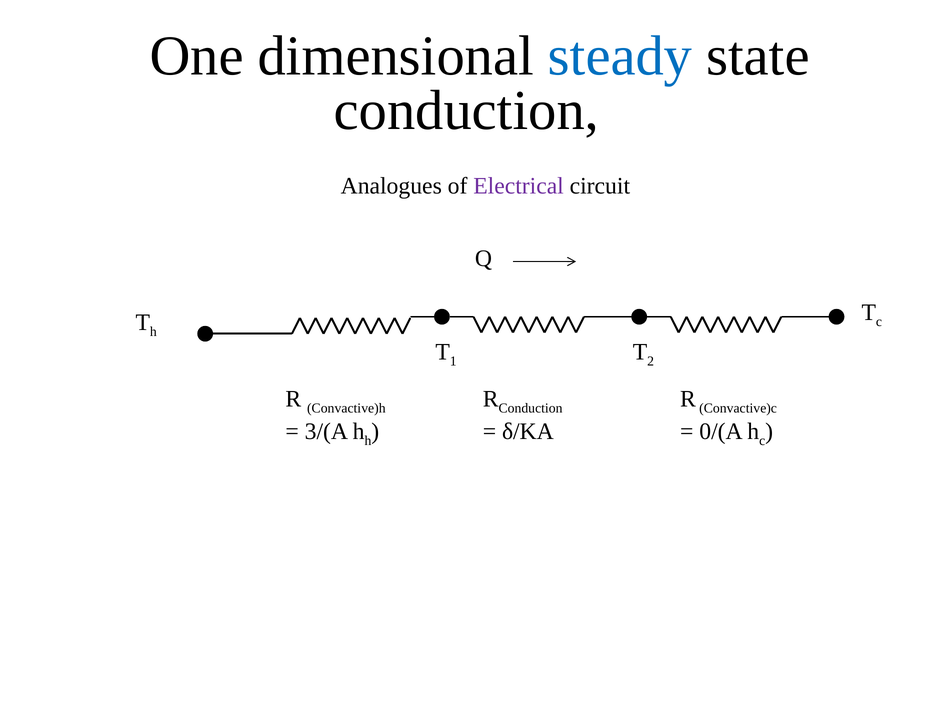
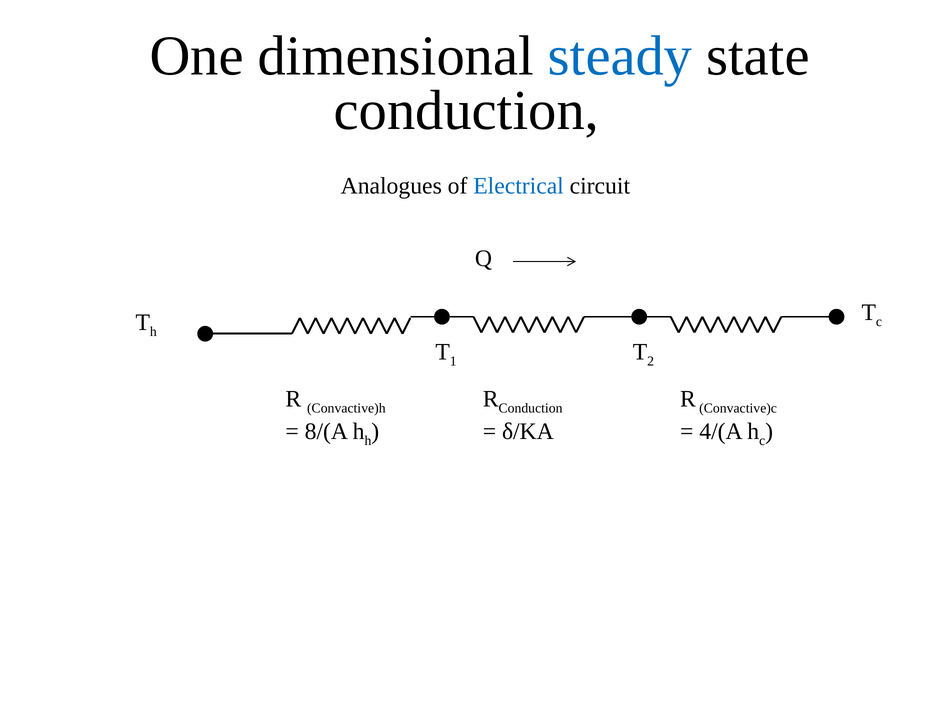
Electrical colour: purple -> blue (519, 186)
3/(A: 3/(A -> 8/(A (326, 432)
0/(A: 0/(A -> 4/(A (721, 432)
